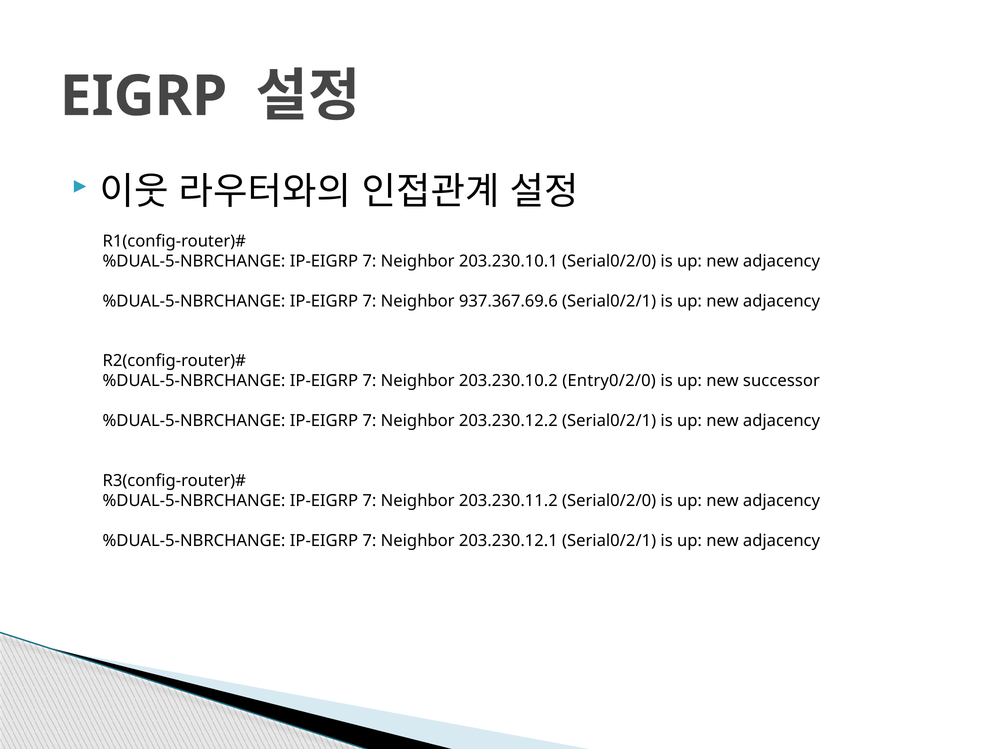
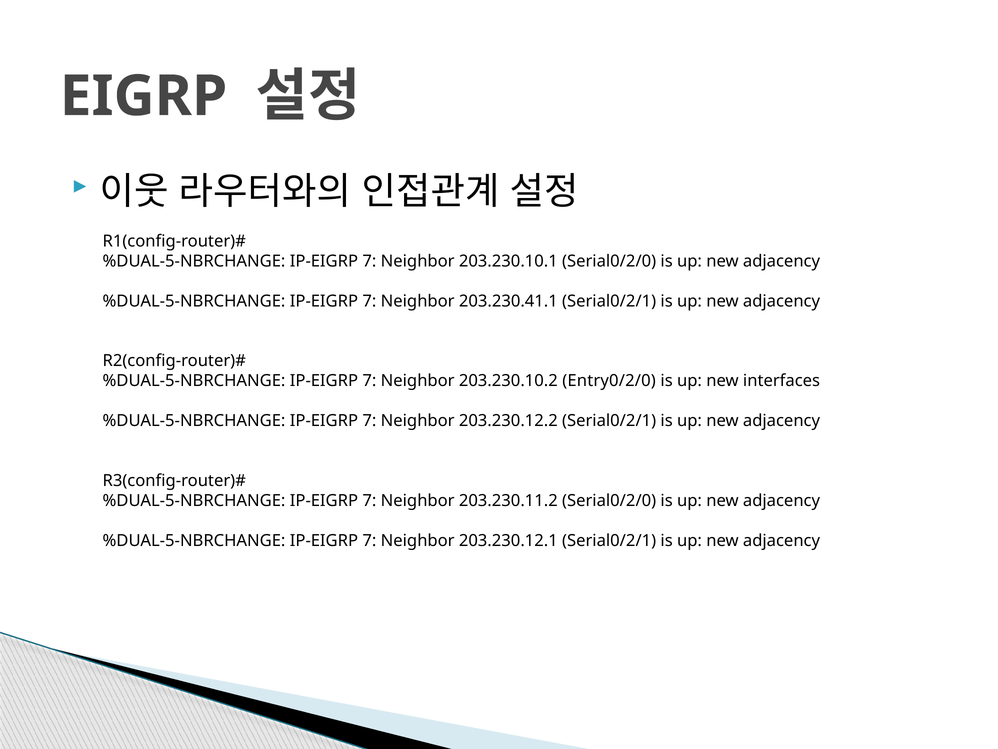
937.367.69.6: 937.367.69.6 -> 203.230.41.1 (508, 301)
successor: successor -> interfaces (782, 381)
